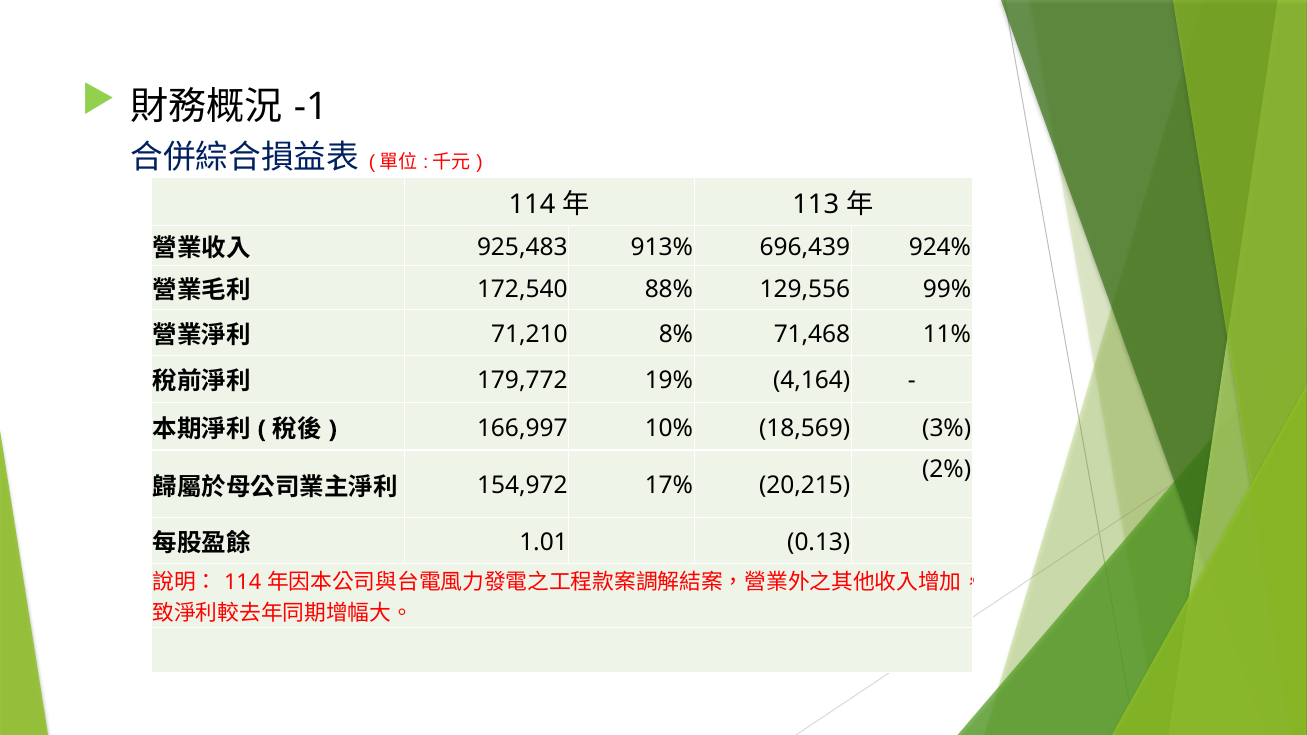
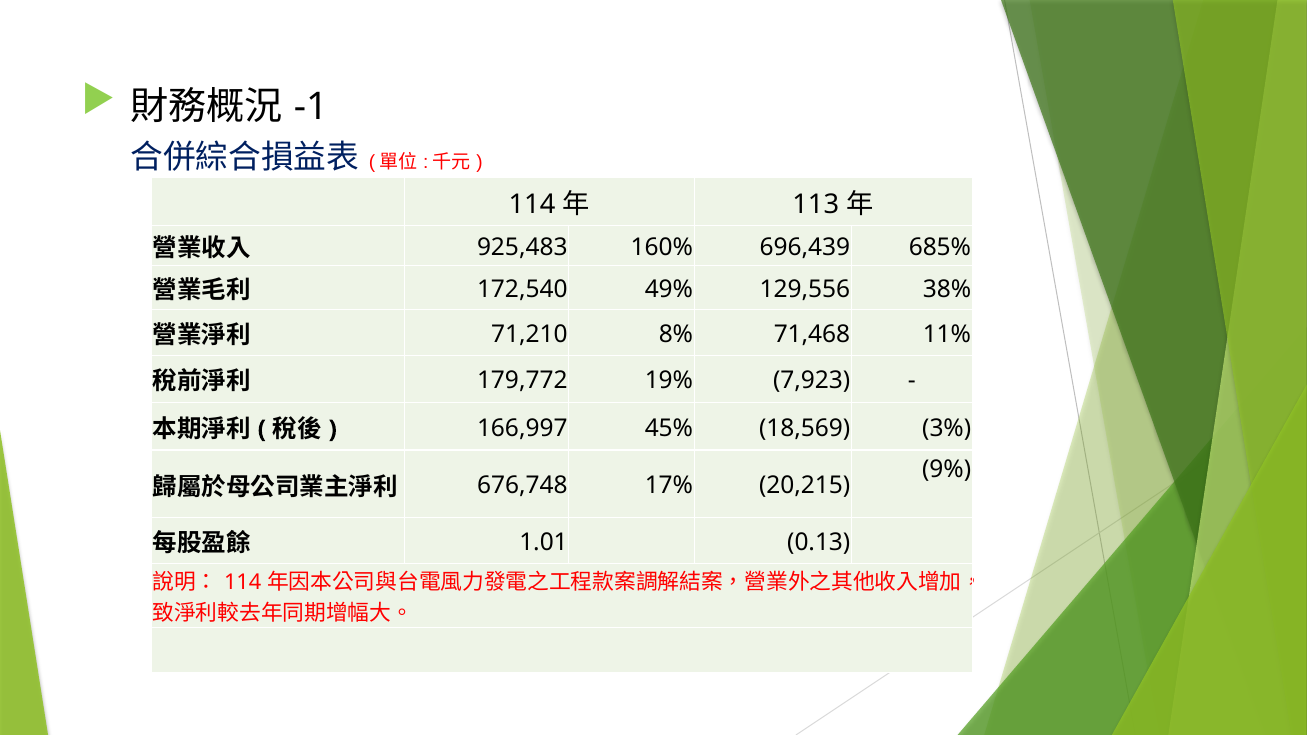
913%: 913% -> 160% (662, 247)
924%: 924% -> 685% (940, 247)
88%: 88% -> 49% (669, 290)
99%: 99% -> 38% (947, 290)
4,164: 4,164 -> 7,923 (812, 381)
10%: 10% -> 45% (669, 428)
2%: 2% -> 9% (947, 469)
154,972: 154,972 -> 676,748 (522, 486)
